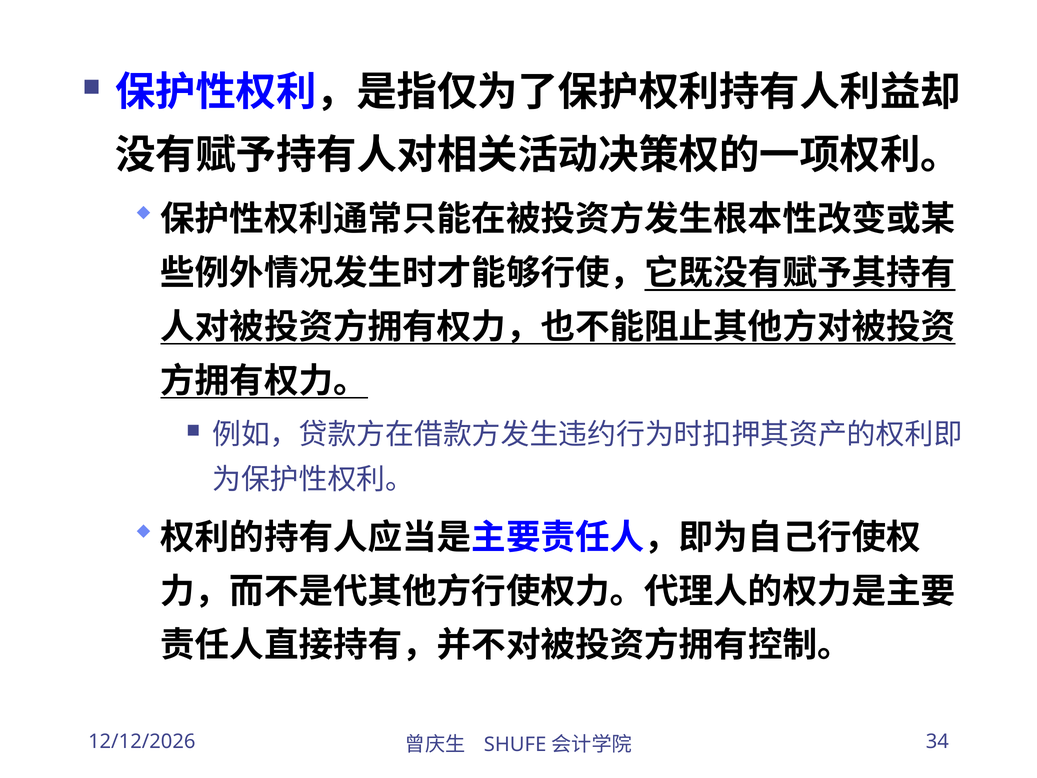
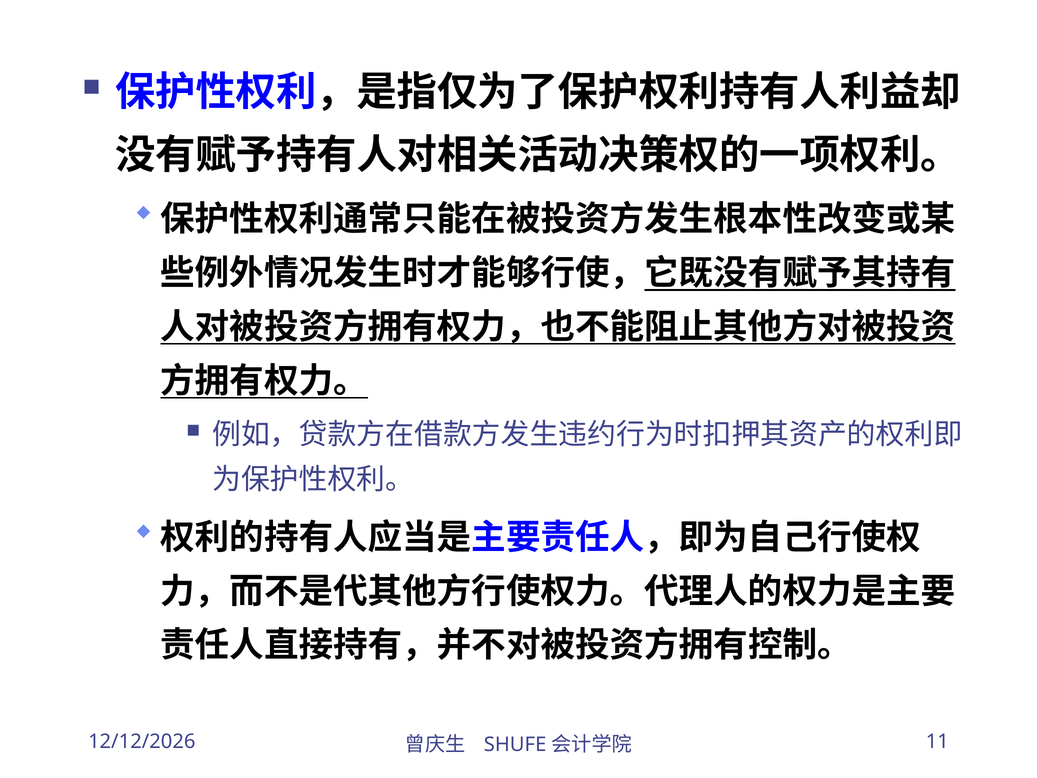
34: 34 -> 11 (937, 741)
